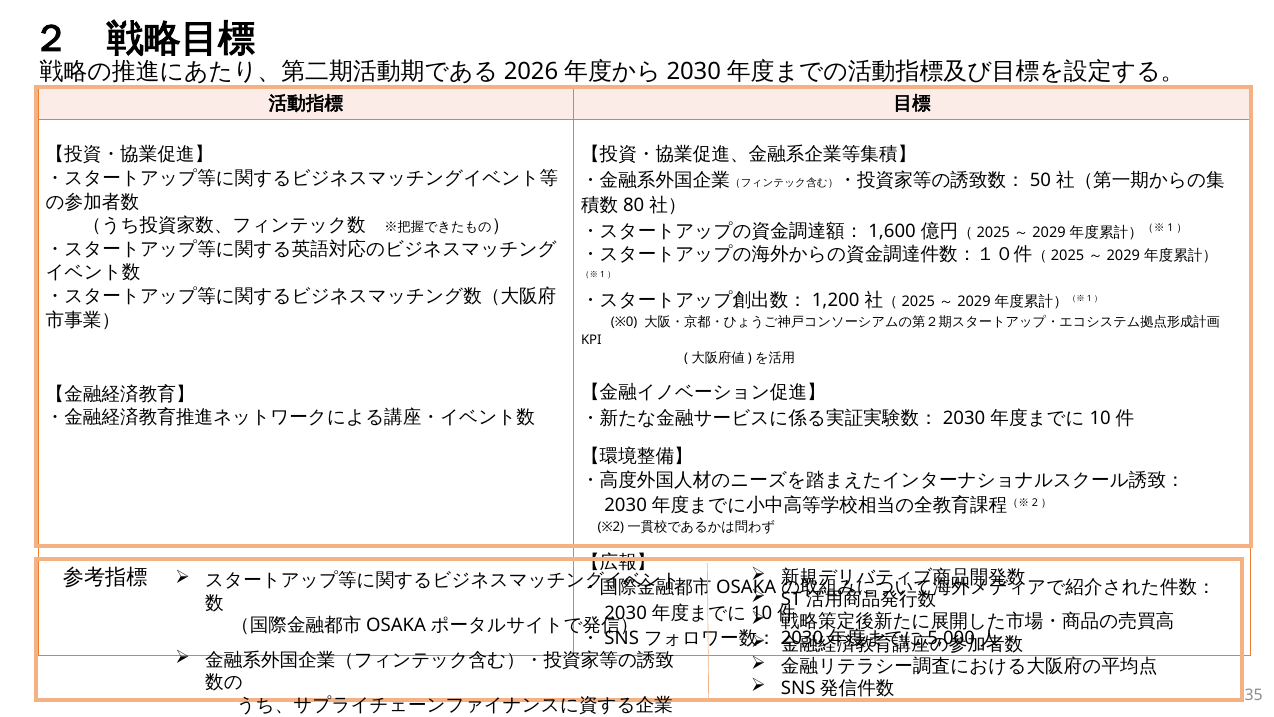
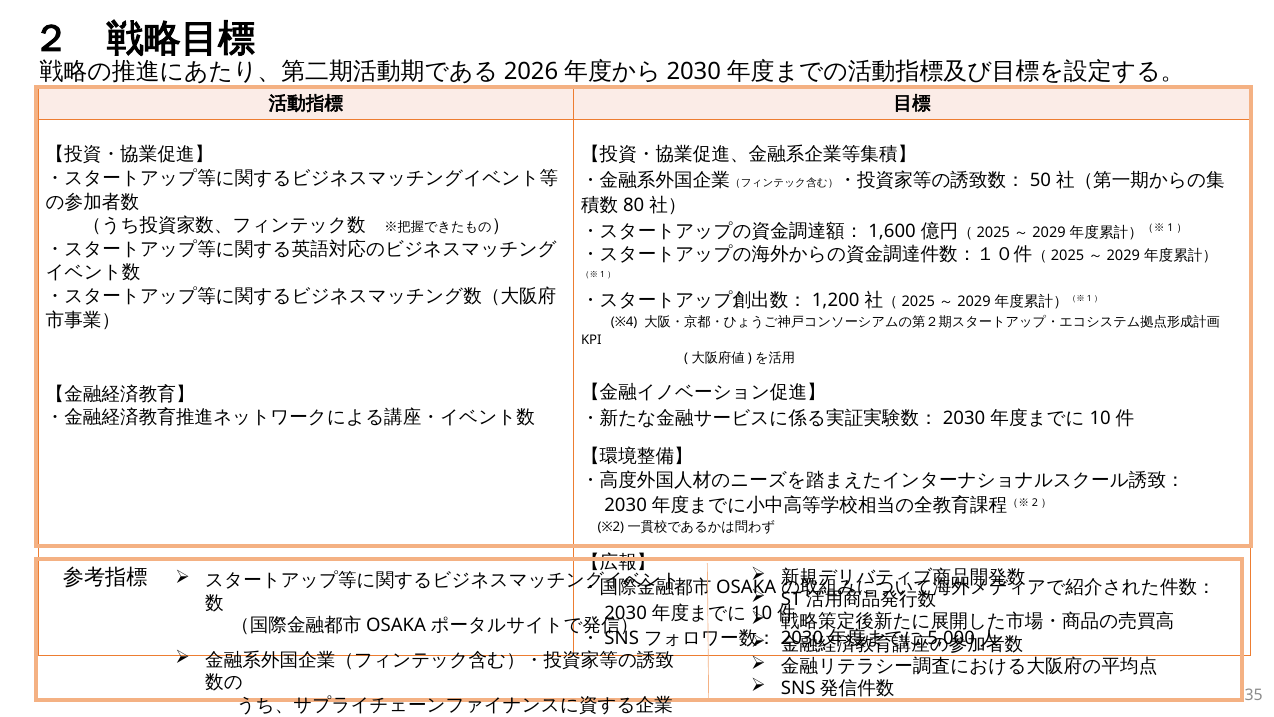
※0: ※0 -> ※4 (624, 322)
